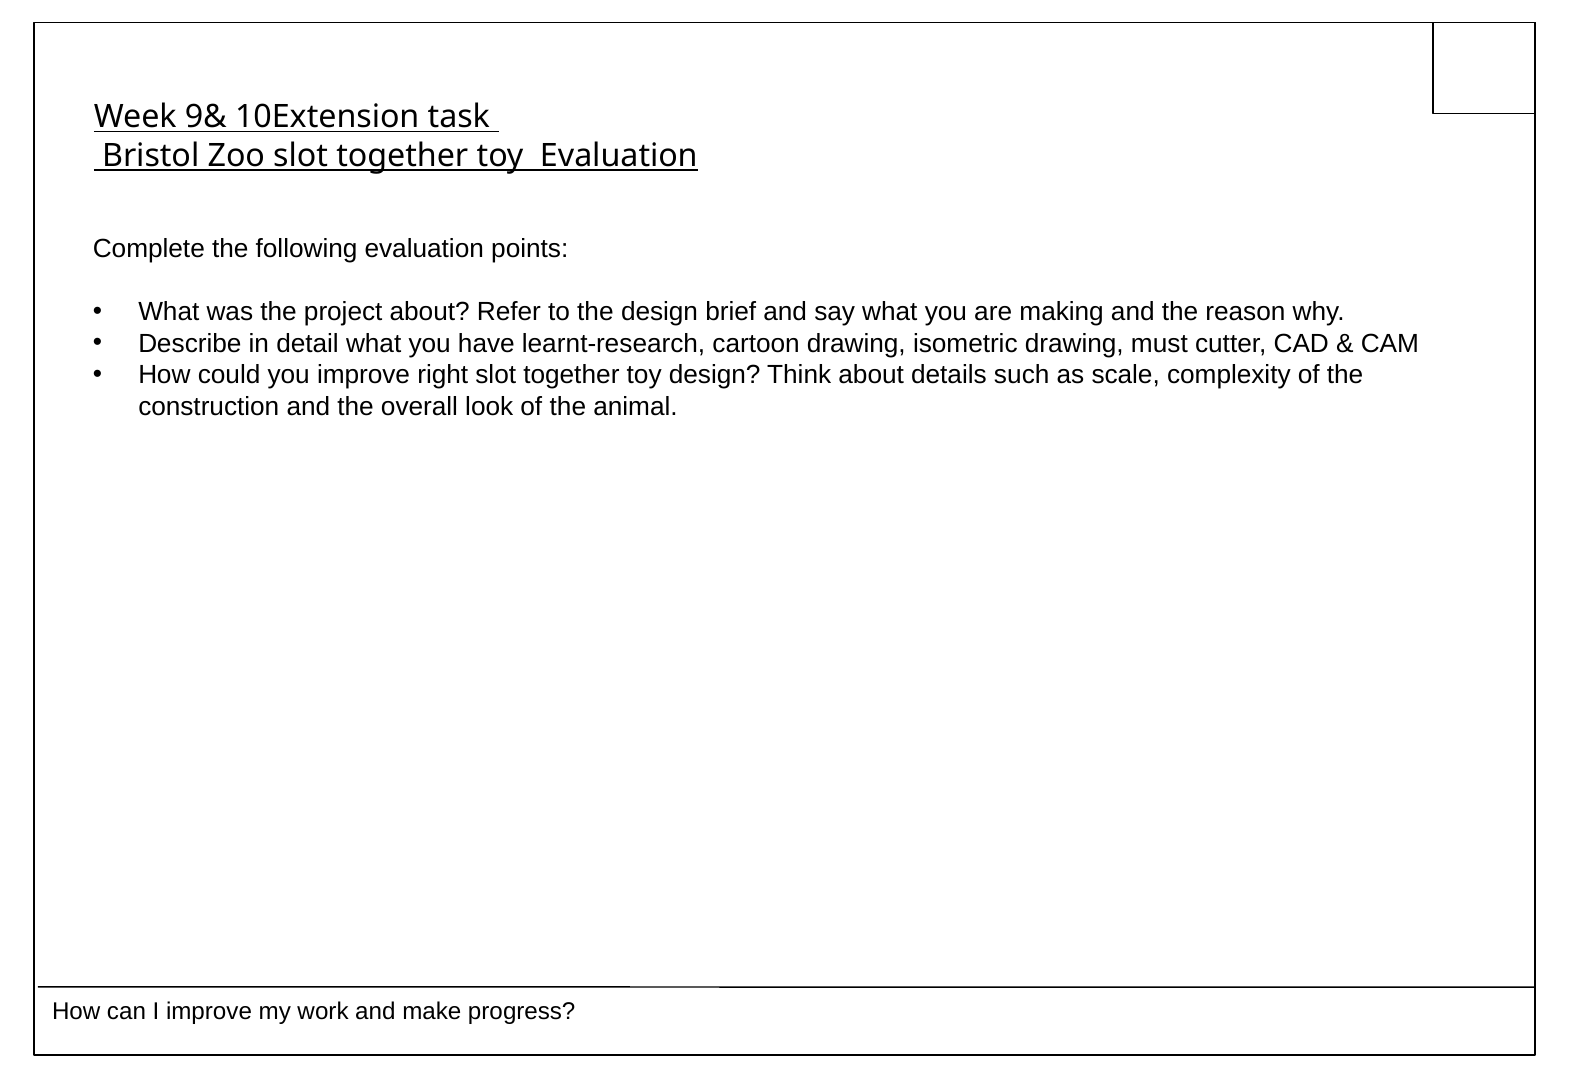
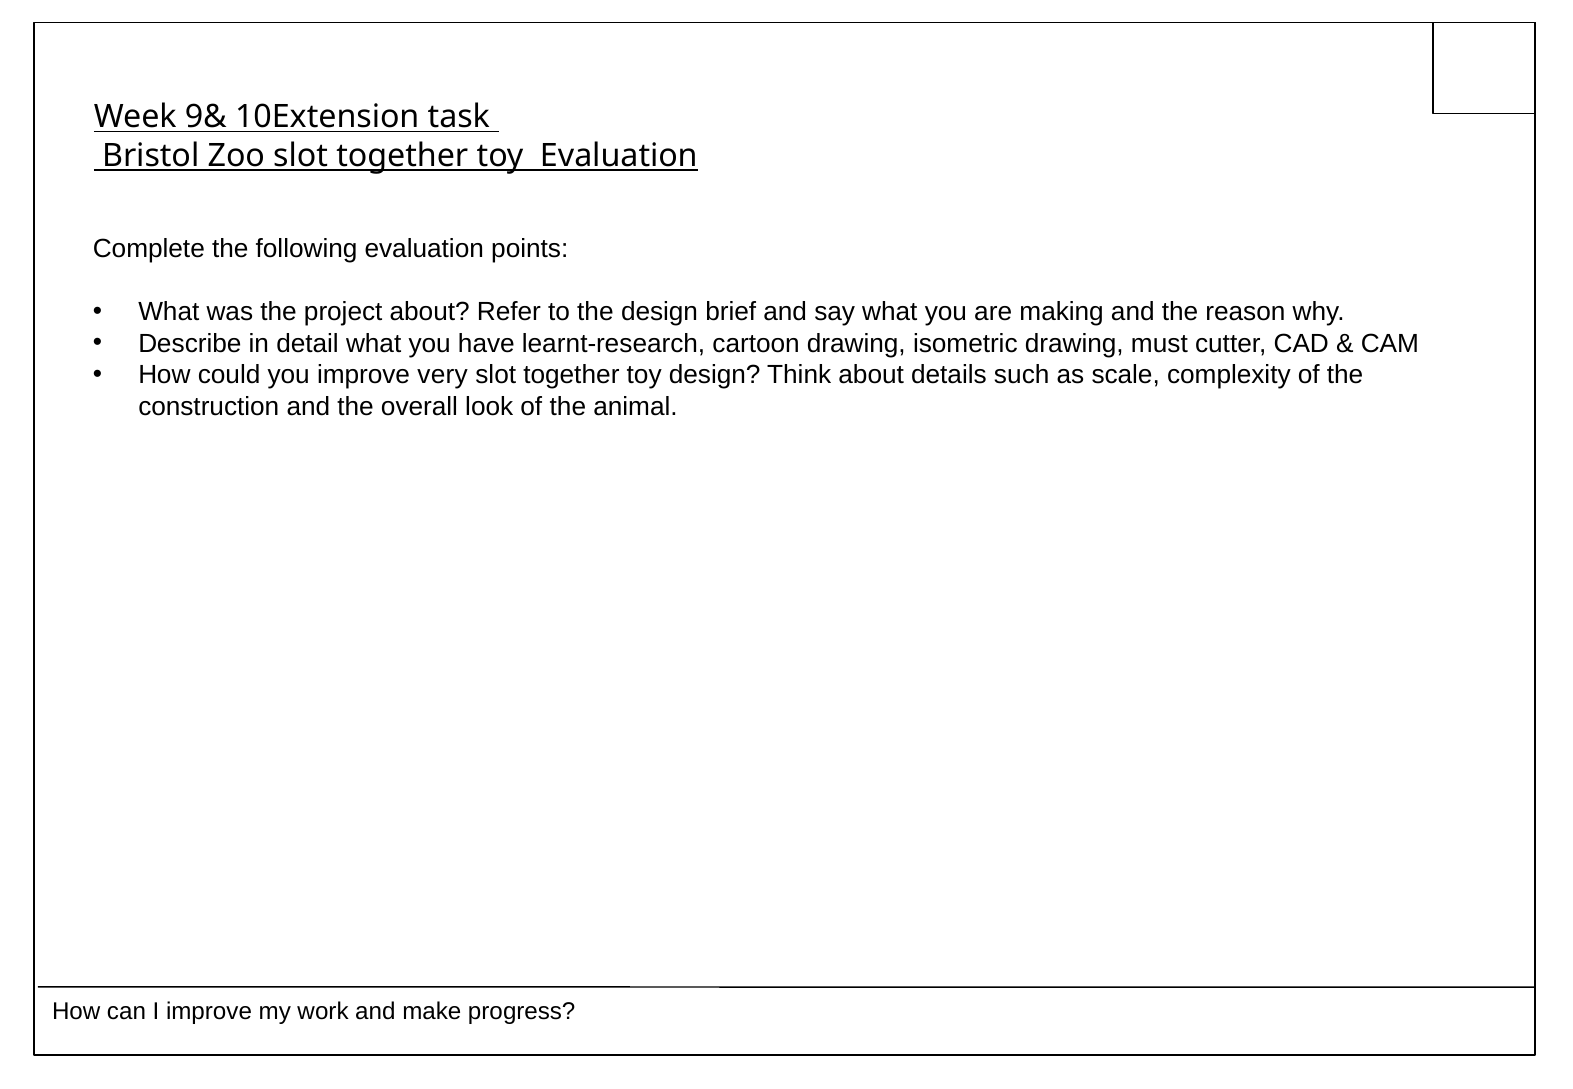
right: right -> very (443, 375)
